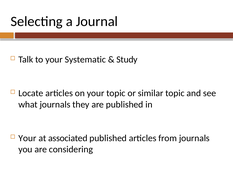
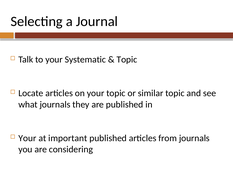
Study: Study -> Topic (127, 60)
associated: associated -> important (68, 139)
